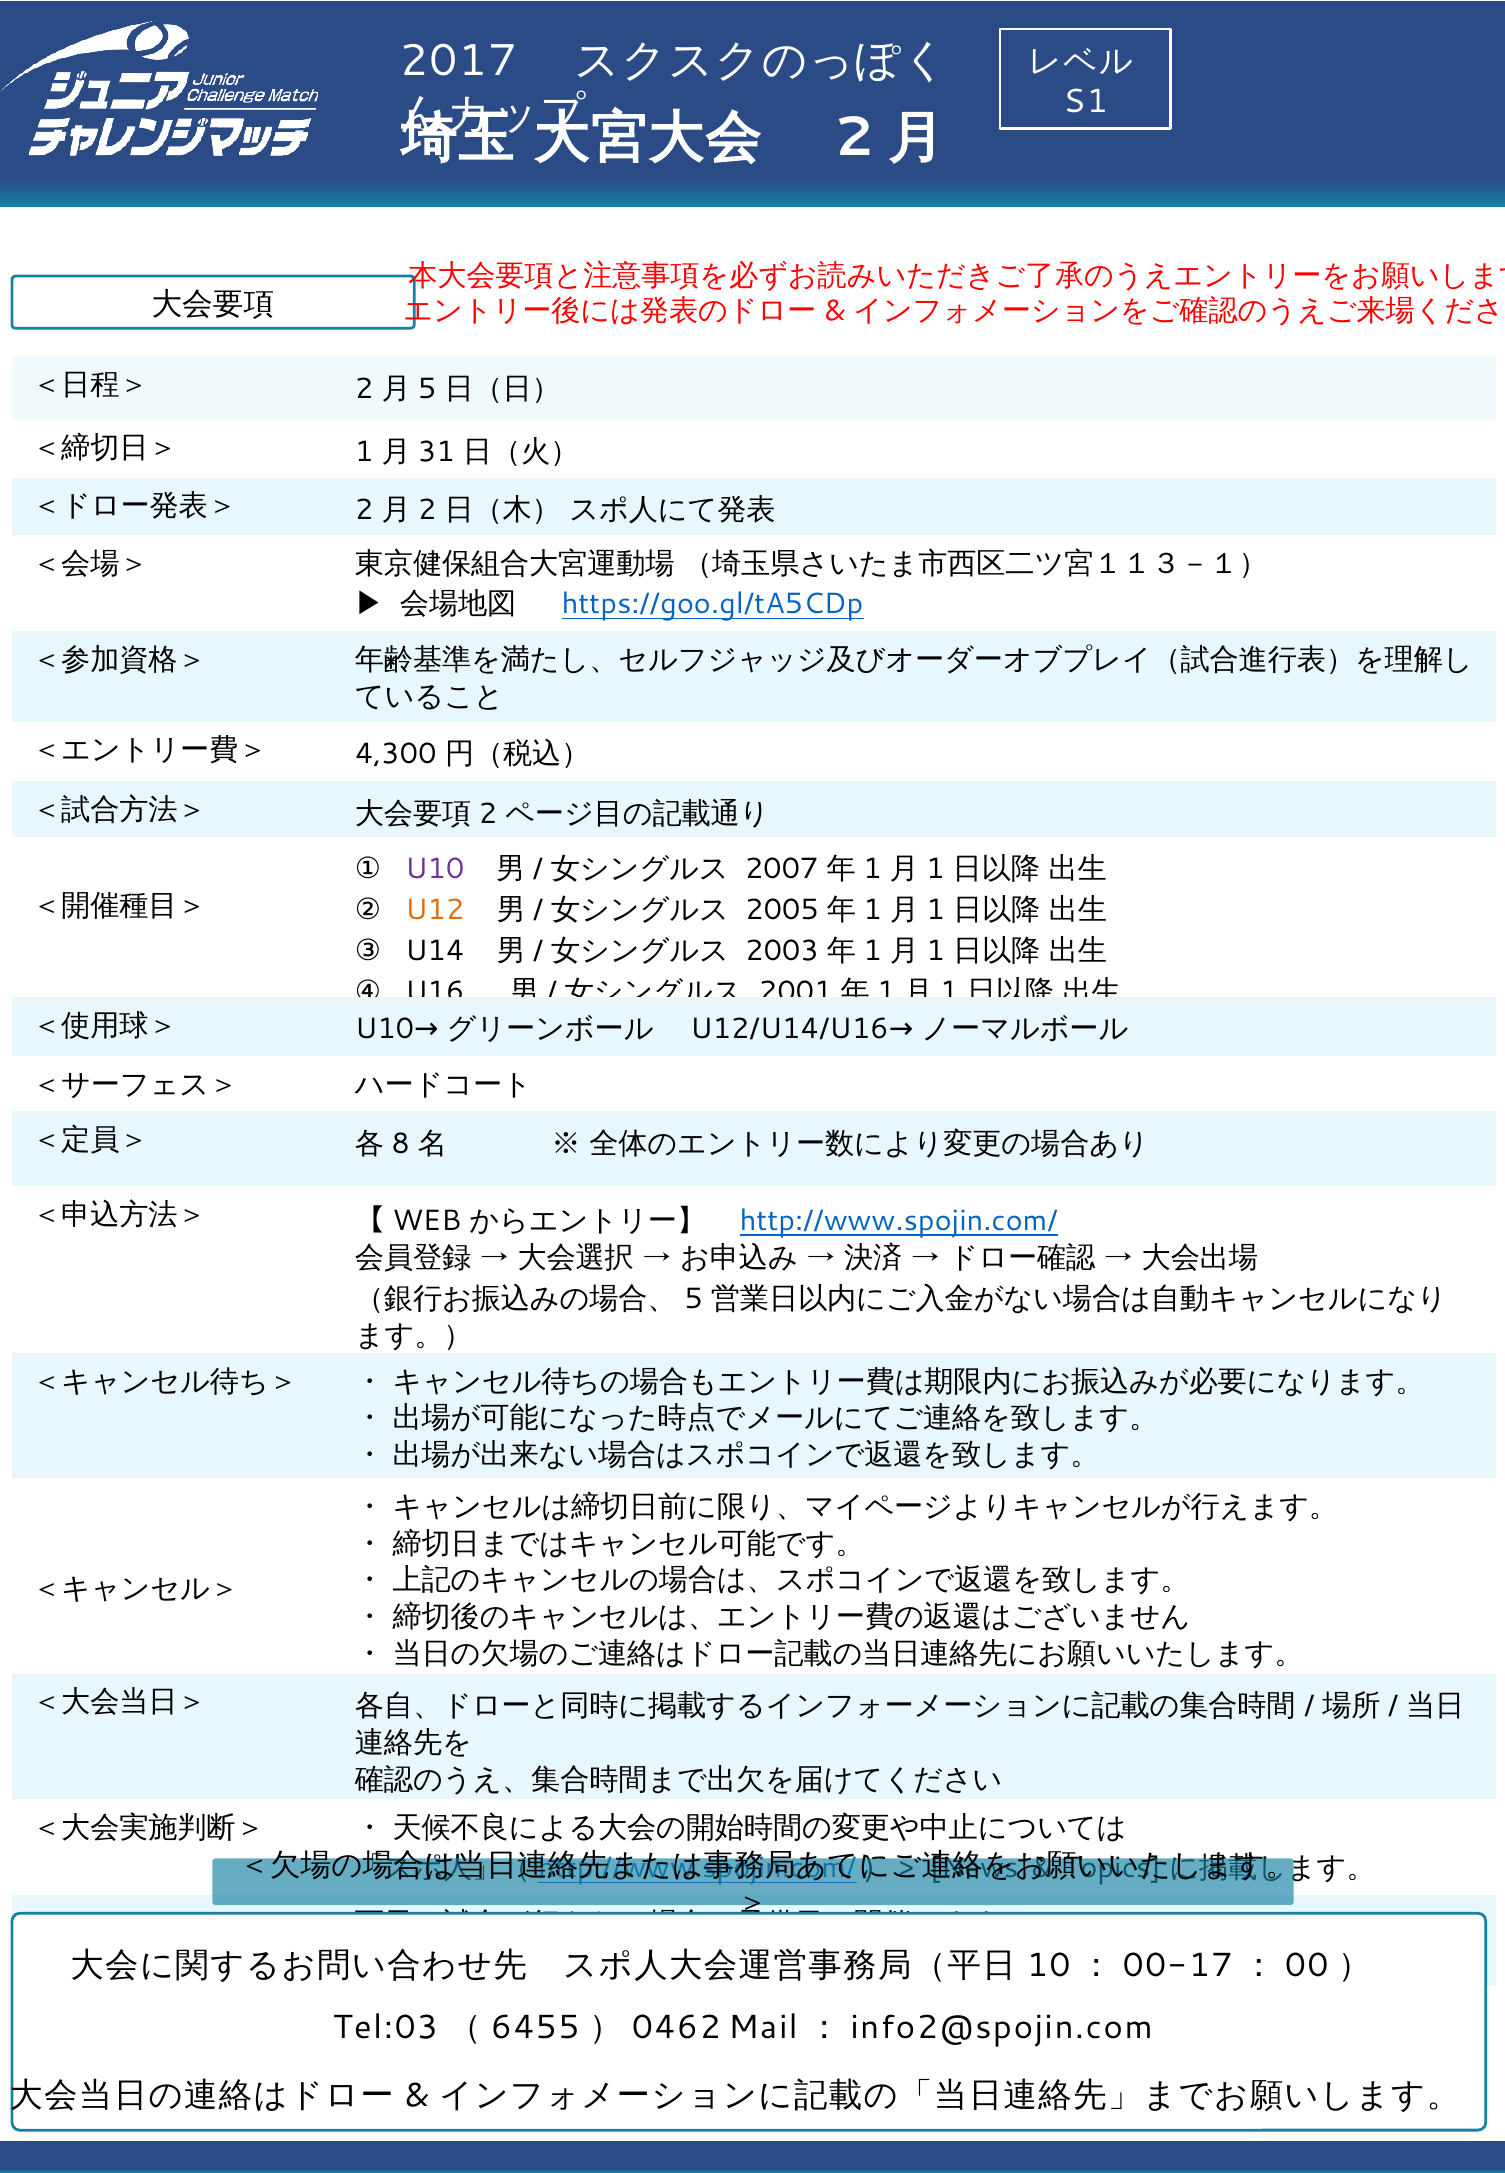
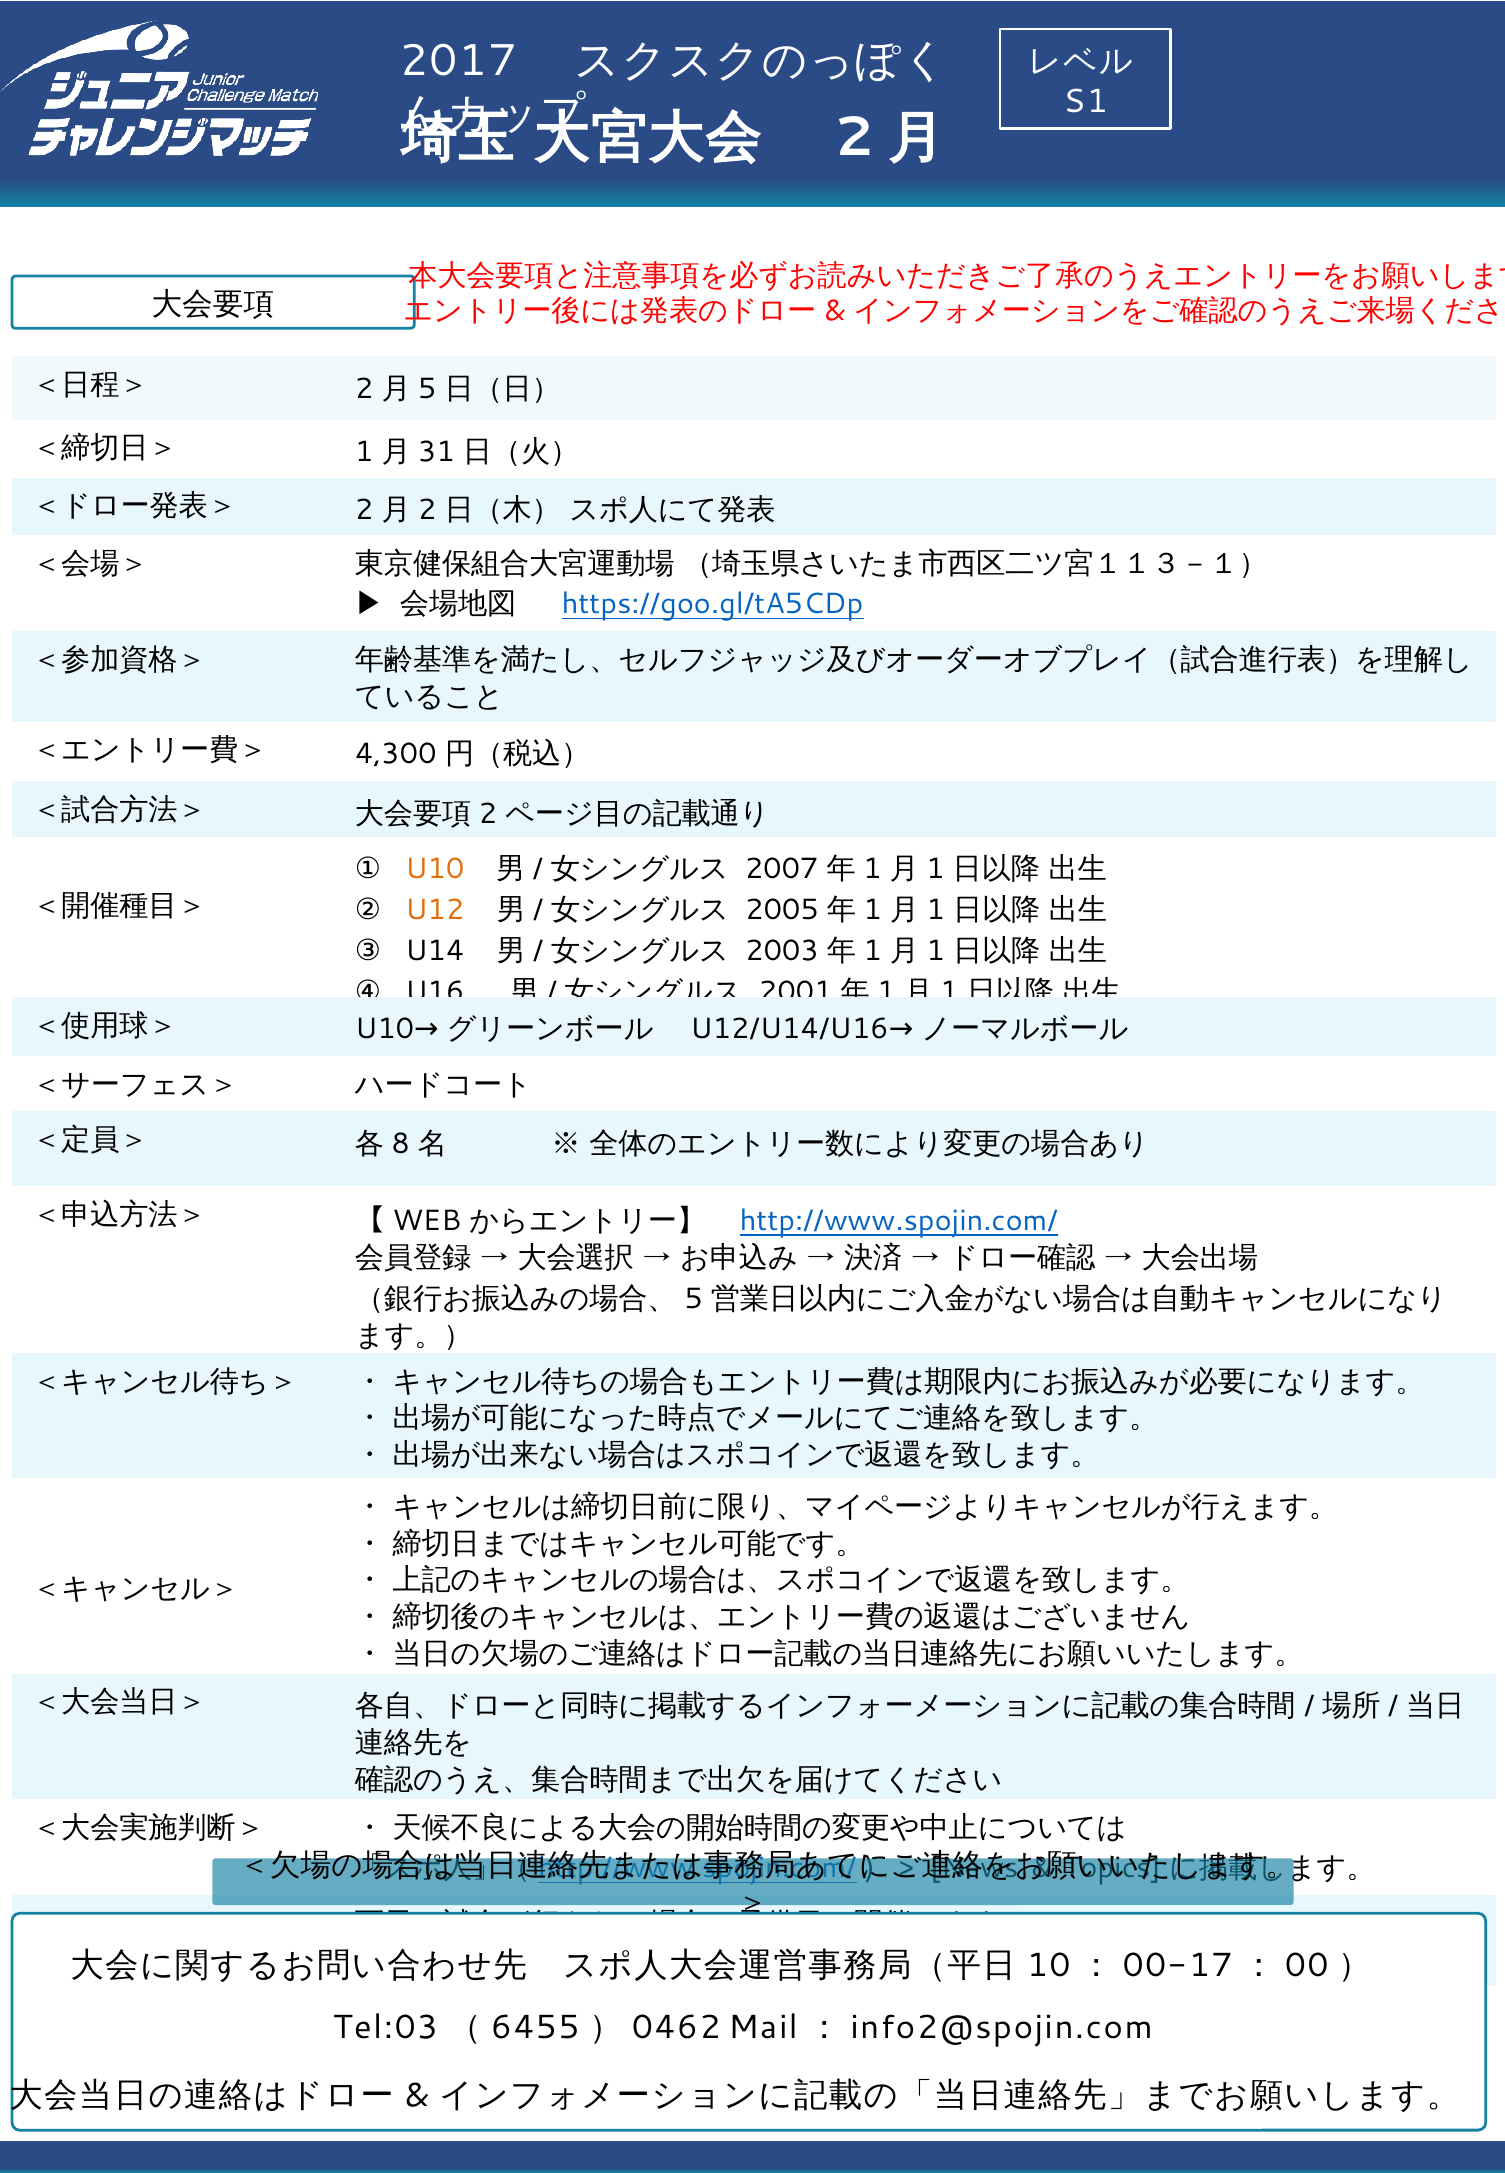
U10 colour: purple -> orange (435, 869)
